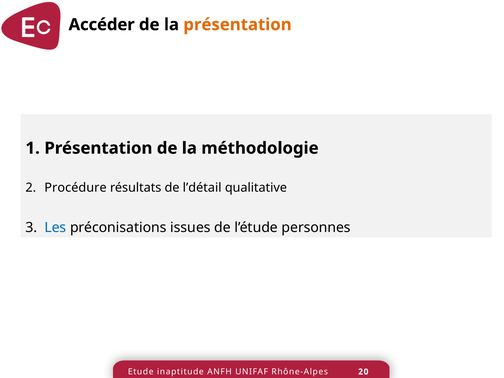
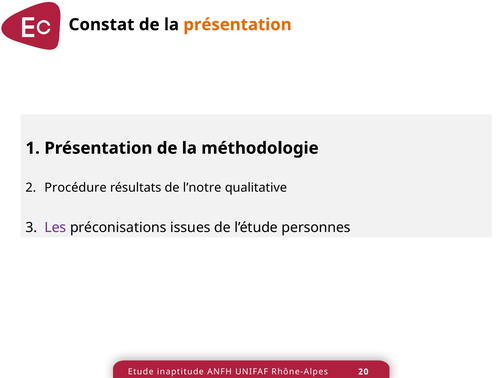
Accéder: Accéder -> Constat (102, 25)
l’détail: l’détail -> l’notre (202, 188)
Les colour: blue -> purple (55, 228)
